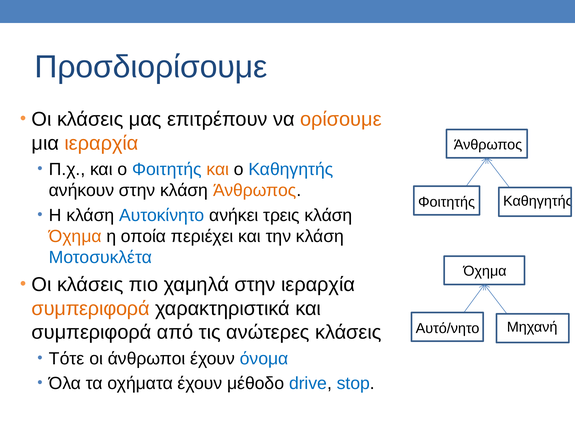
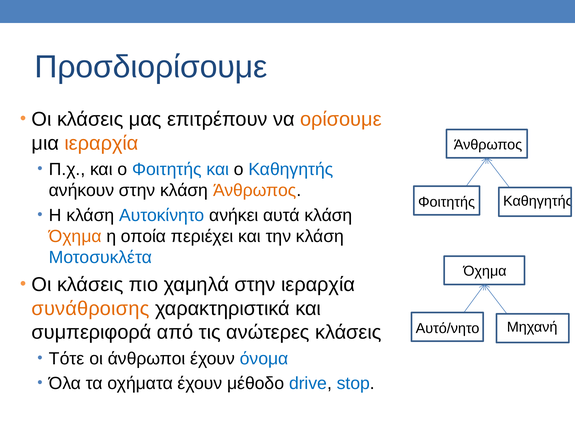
και colour: orange -> blue (218, 169)
τρεις: τρεις -> αυτά (281, 215)
συμπεριφορά: συμπεριφορά -> συνάθροισης (90, 309)
